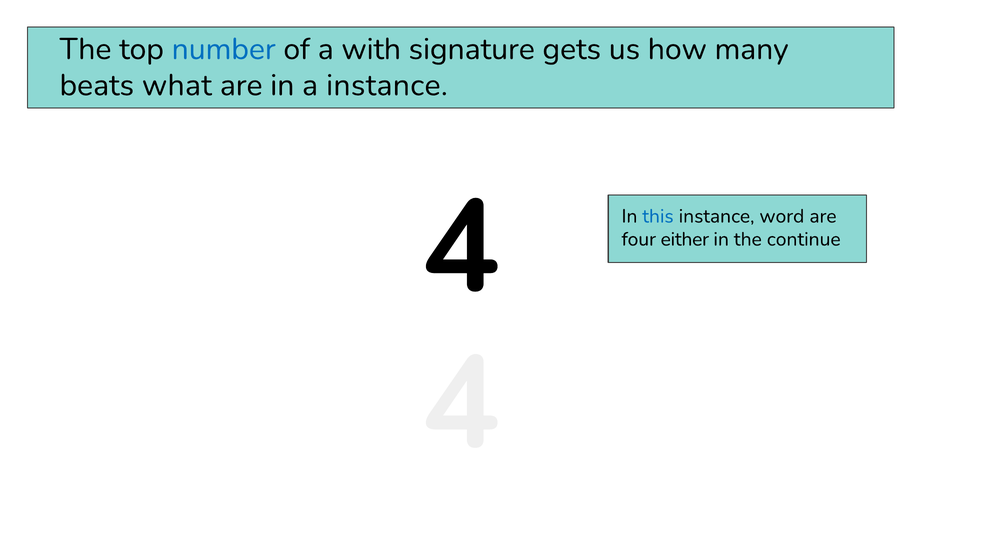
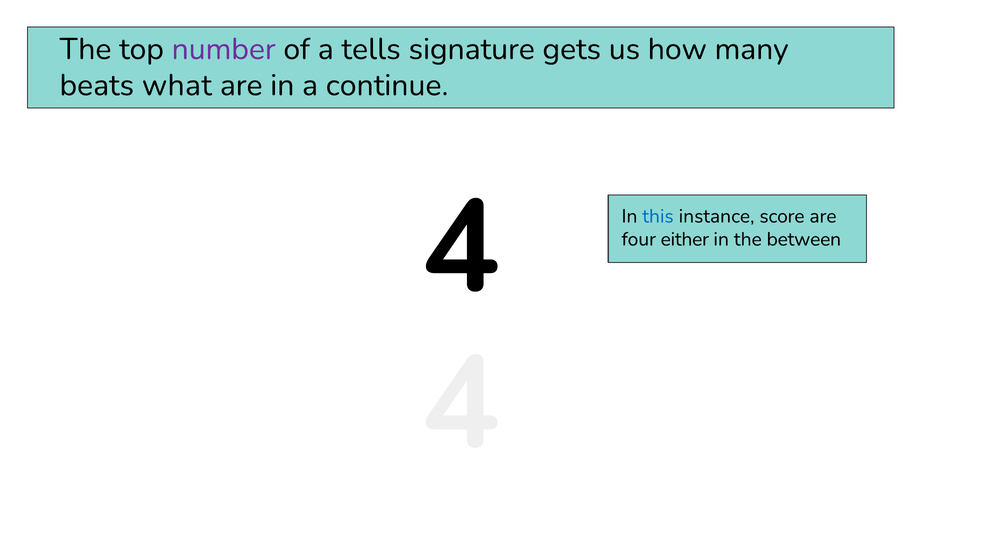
number colour: blue -> purple (224, 49)
with: with -> tells (371, 49)
a instance: instance -> continue (387, 85)
word: word -> score (782, 216)
continue: continue -> between (804, 239)
